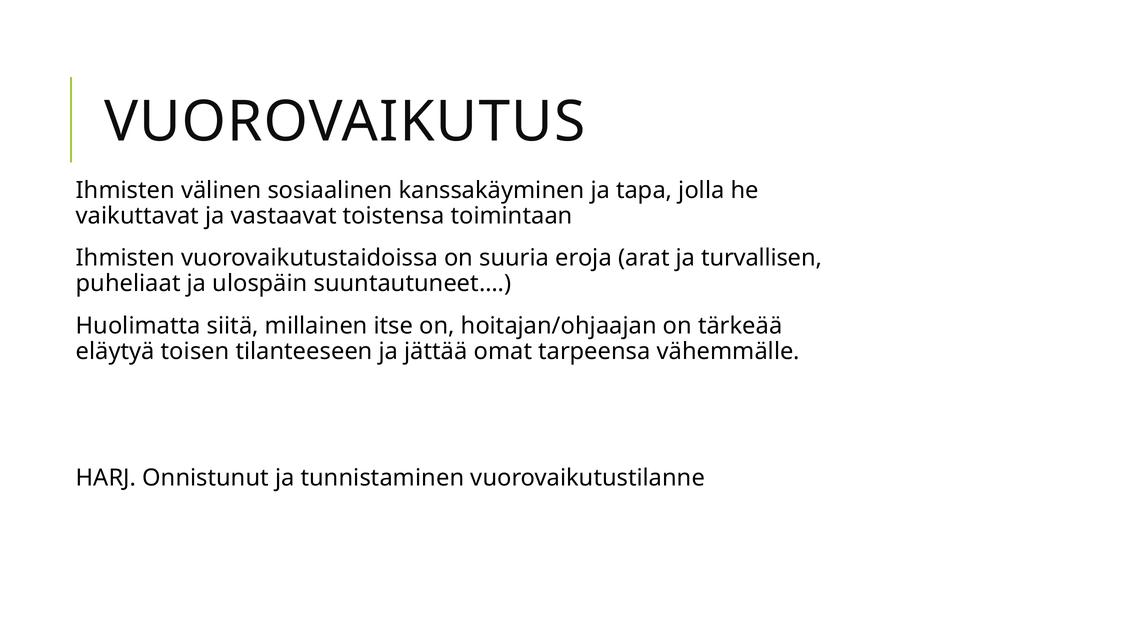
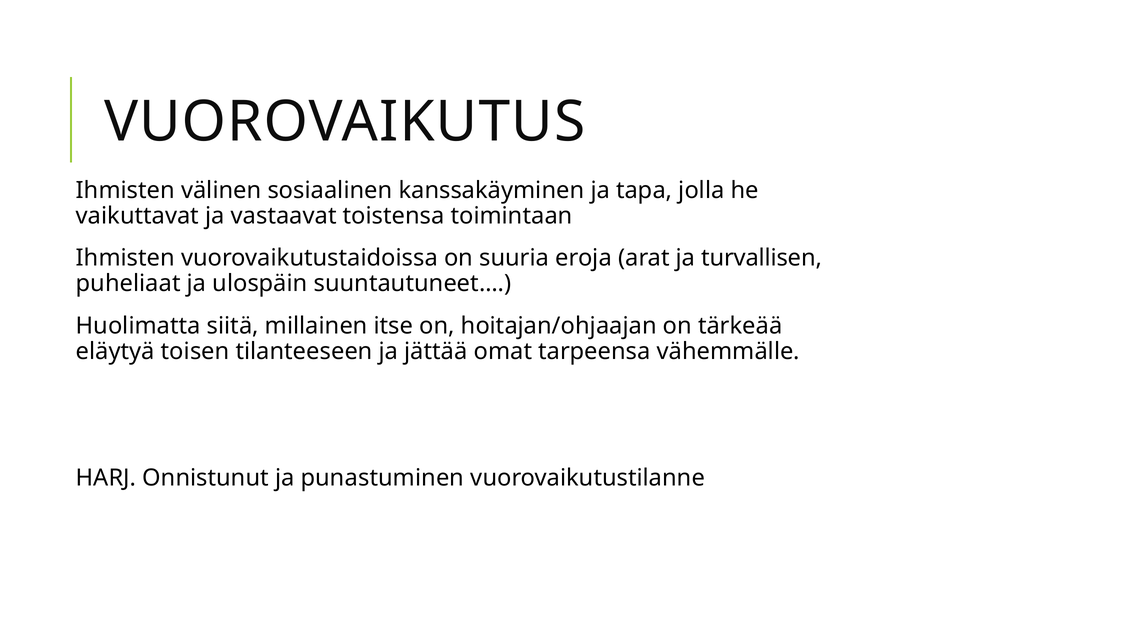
tunnistaminen: tunnistaminen -> punastuminen (382, 478)
